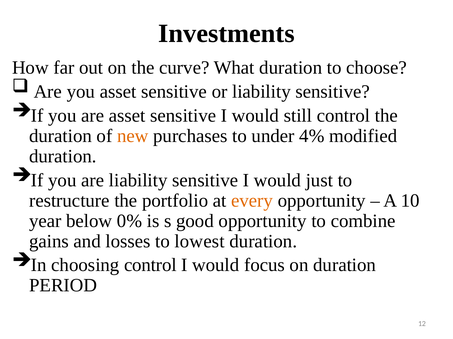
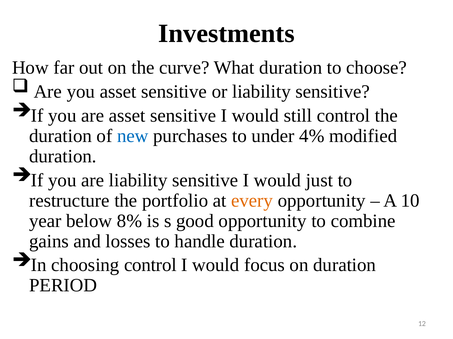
new colour: orange -> blue (133, 136)
0%: 0% -> 8% (130, 221)
lowest: lowest -> handle (200, 242)
